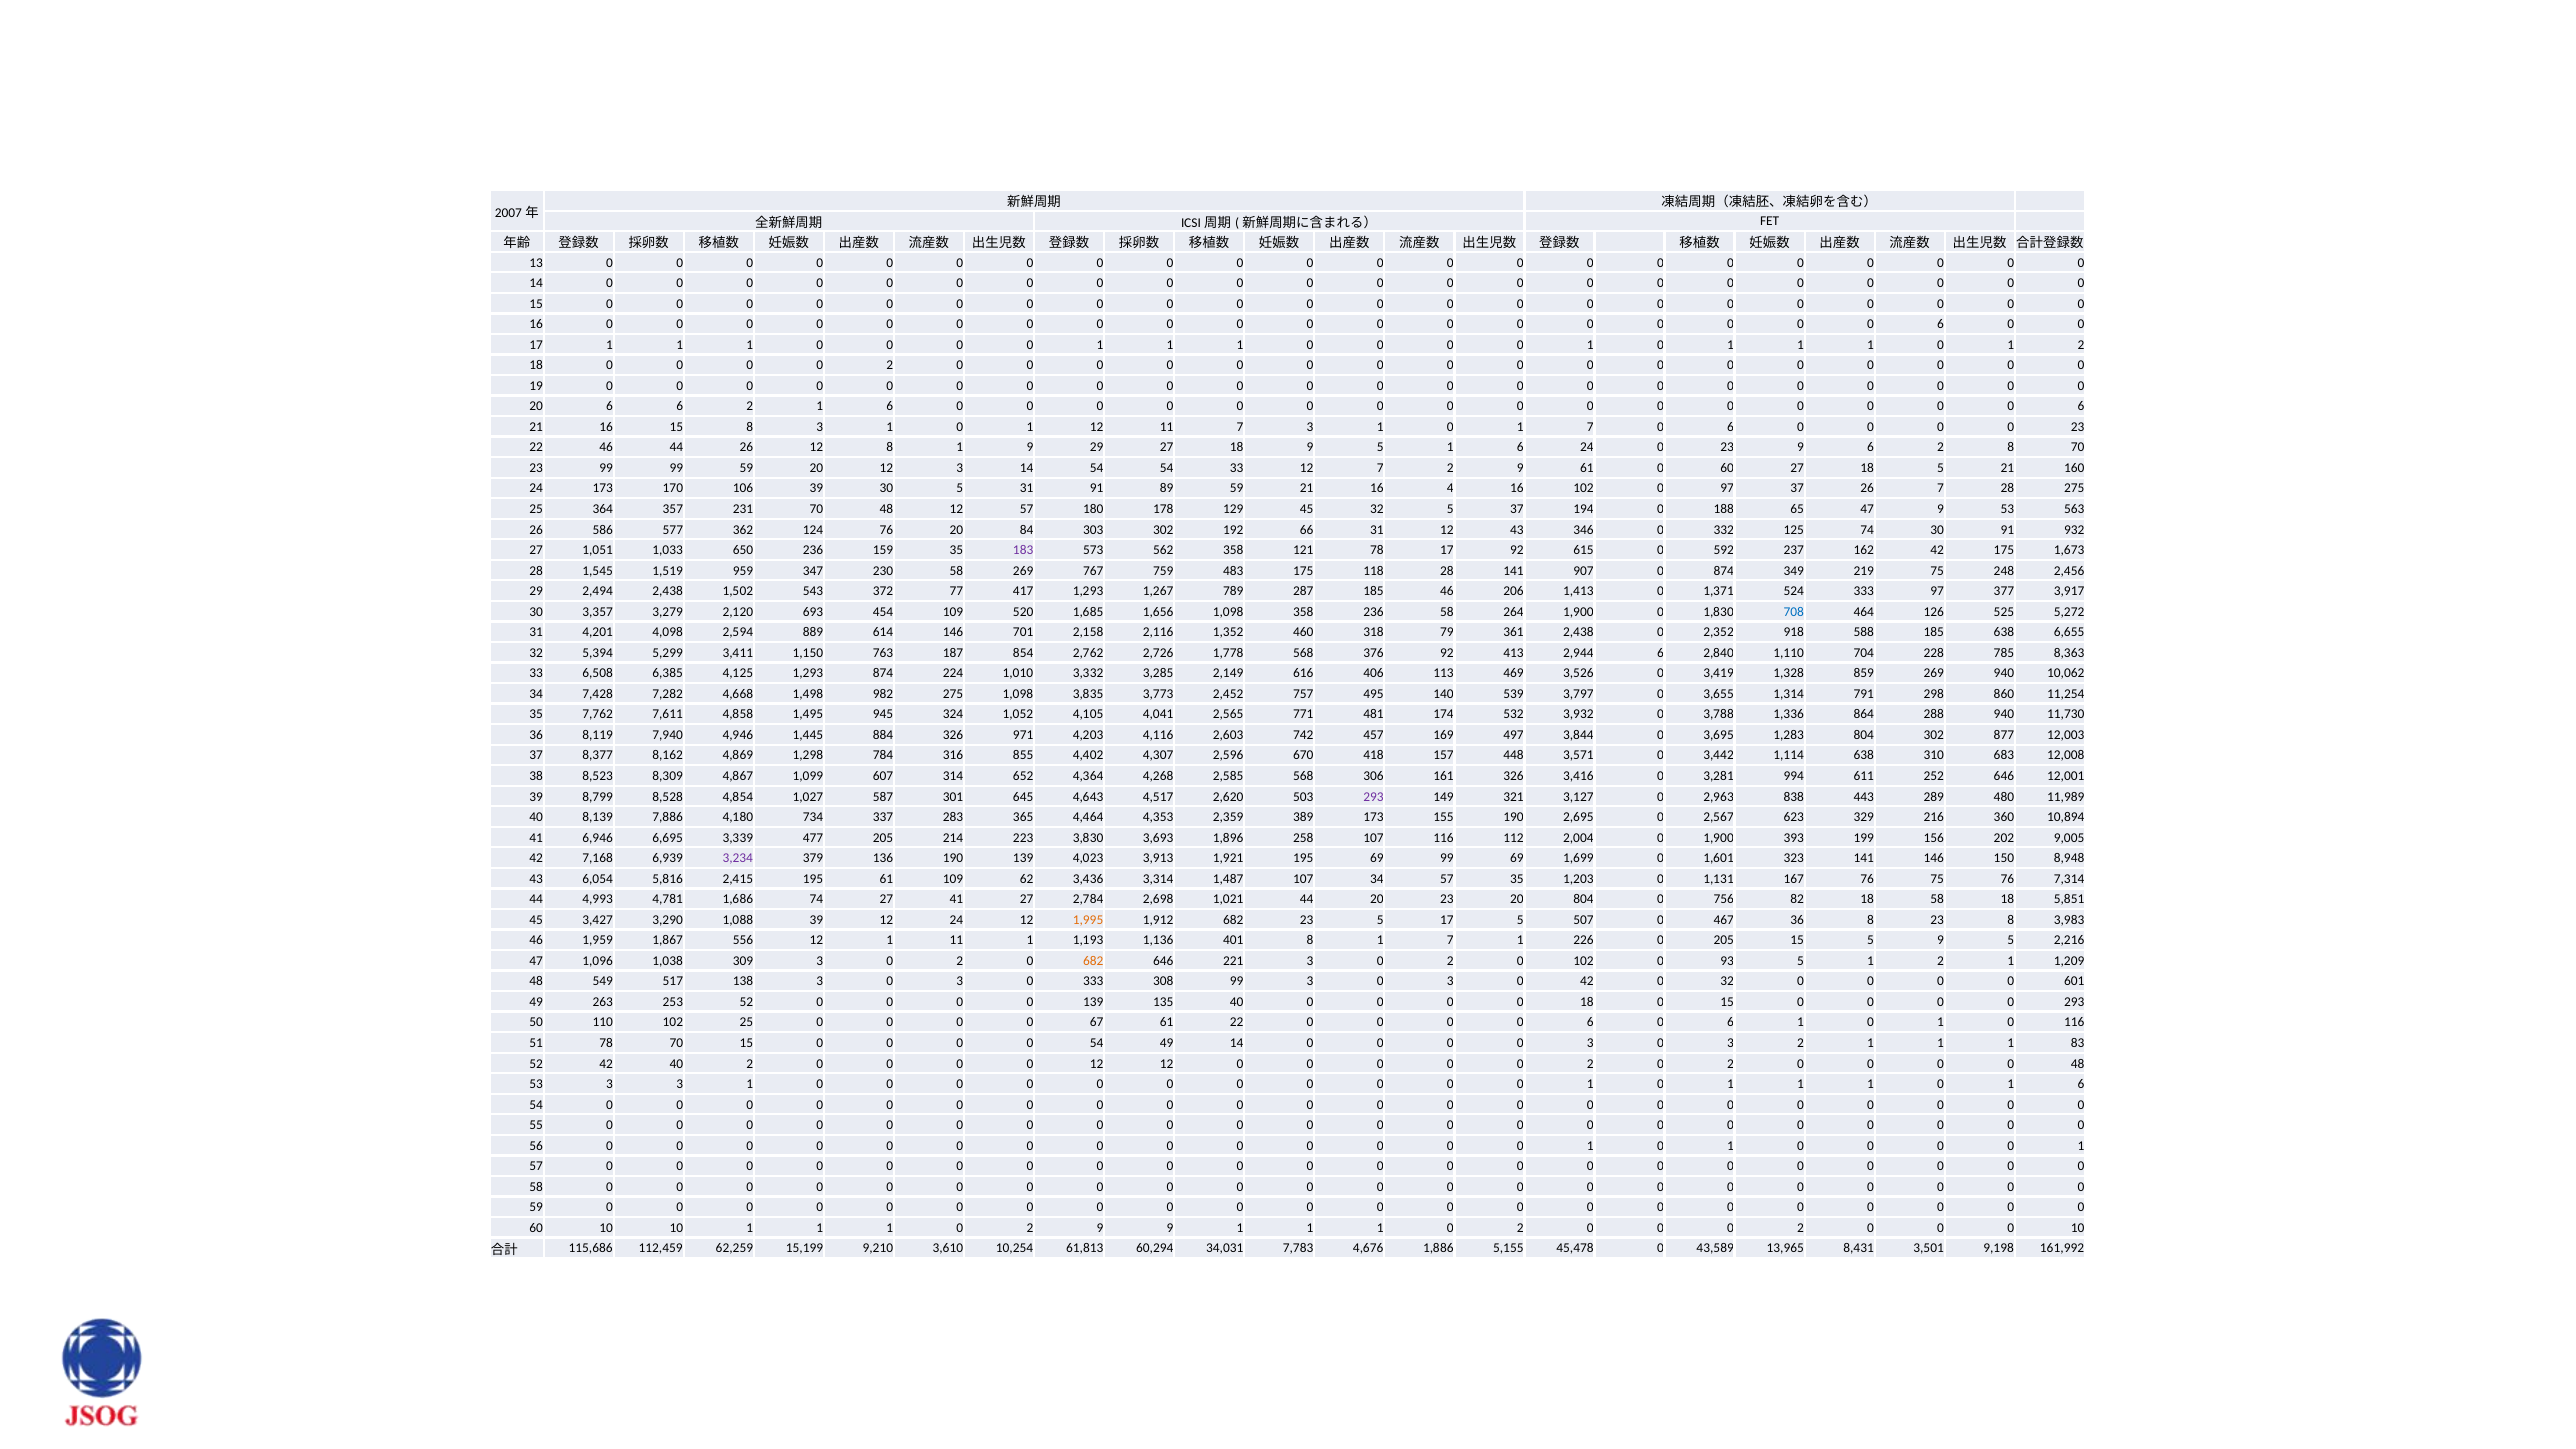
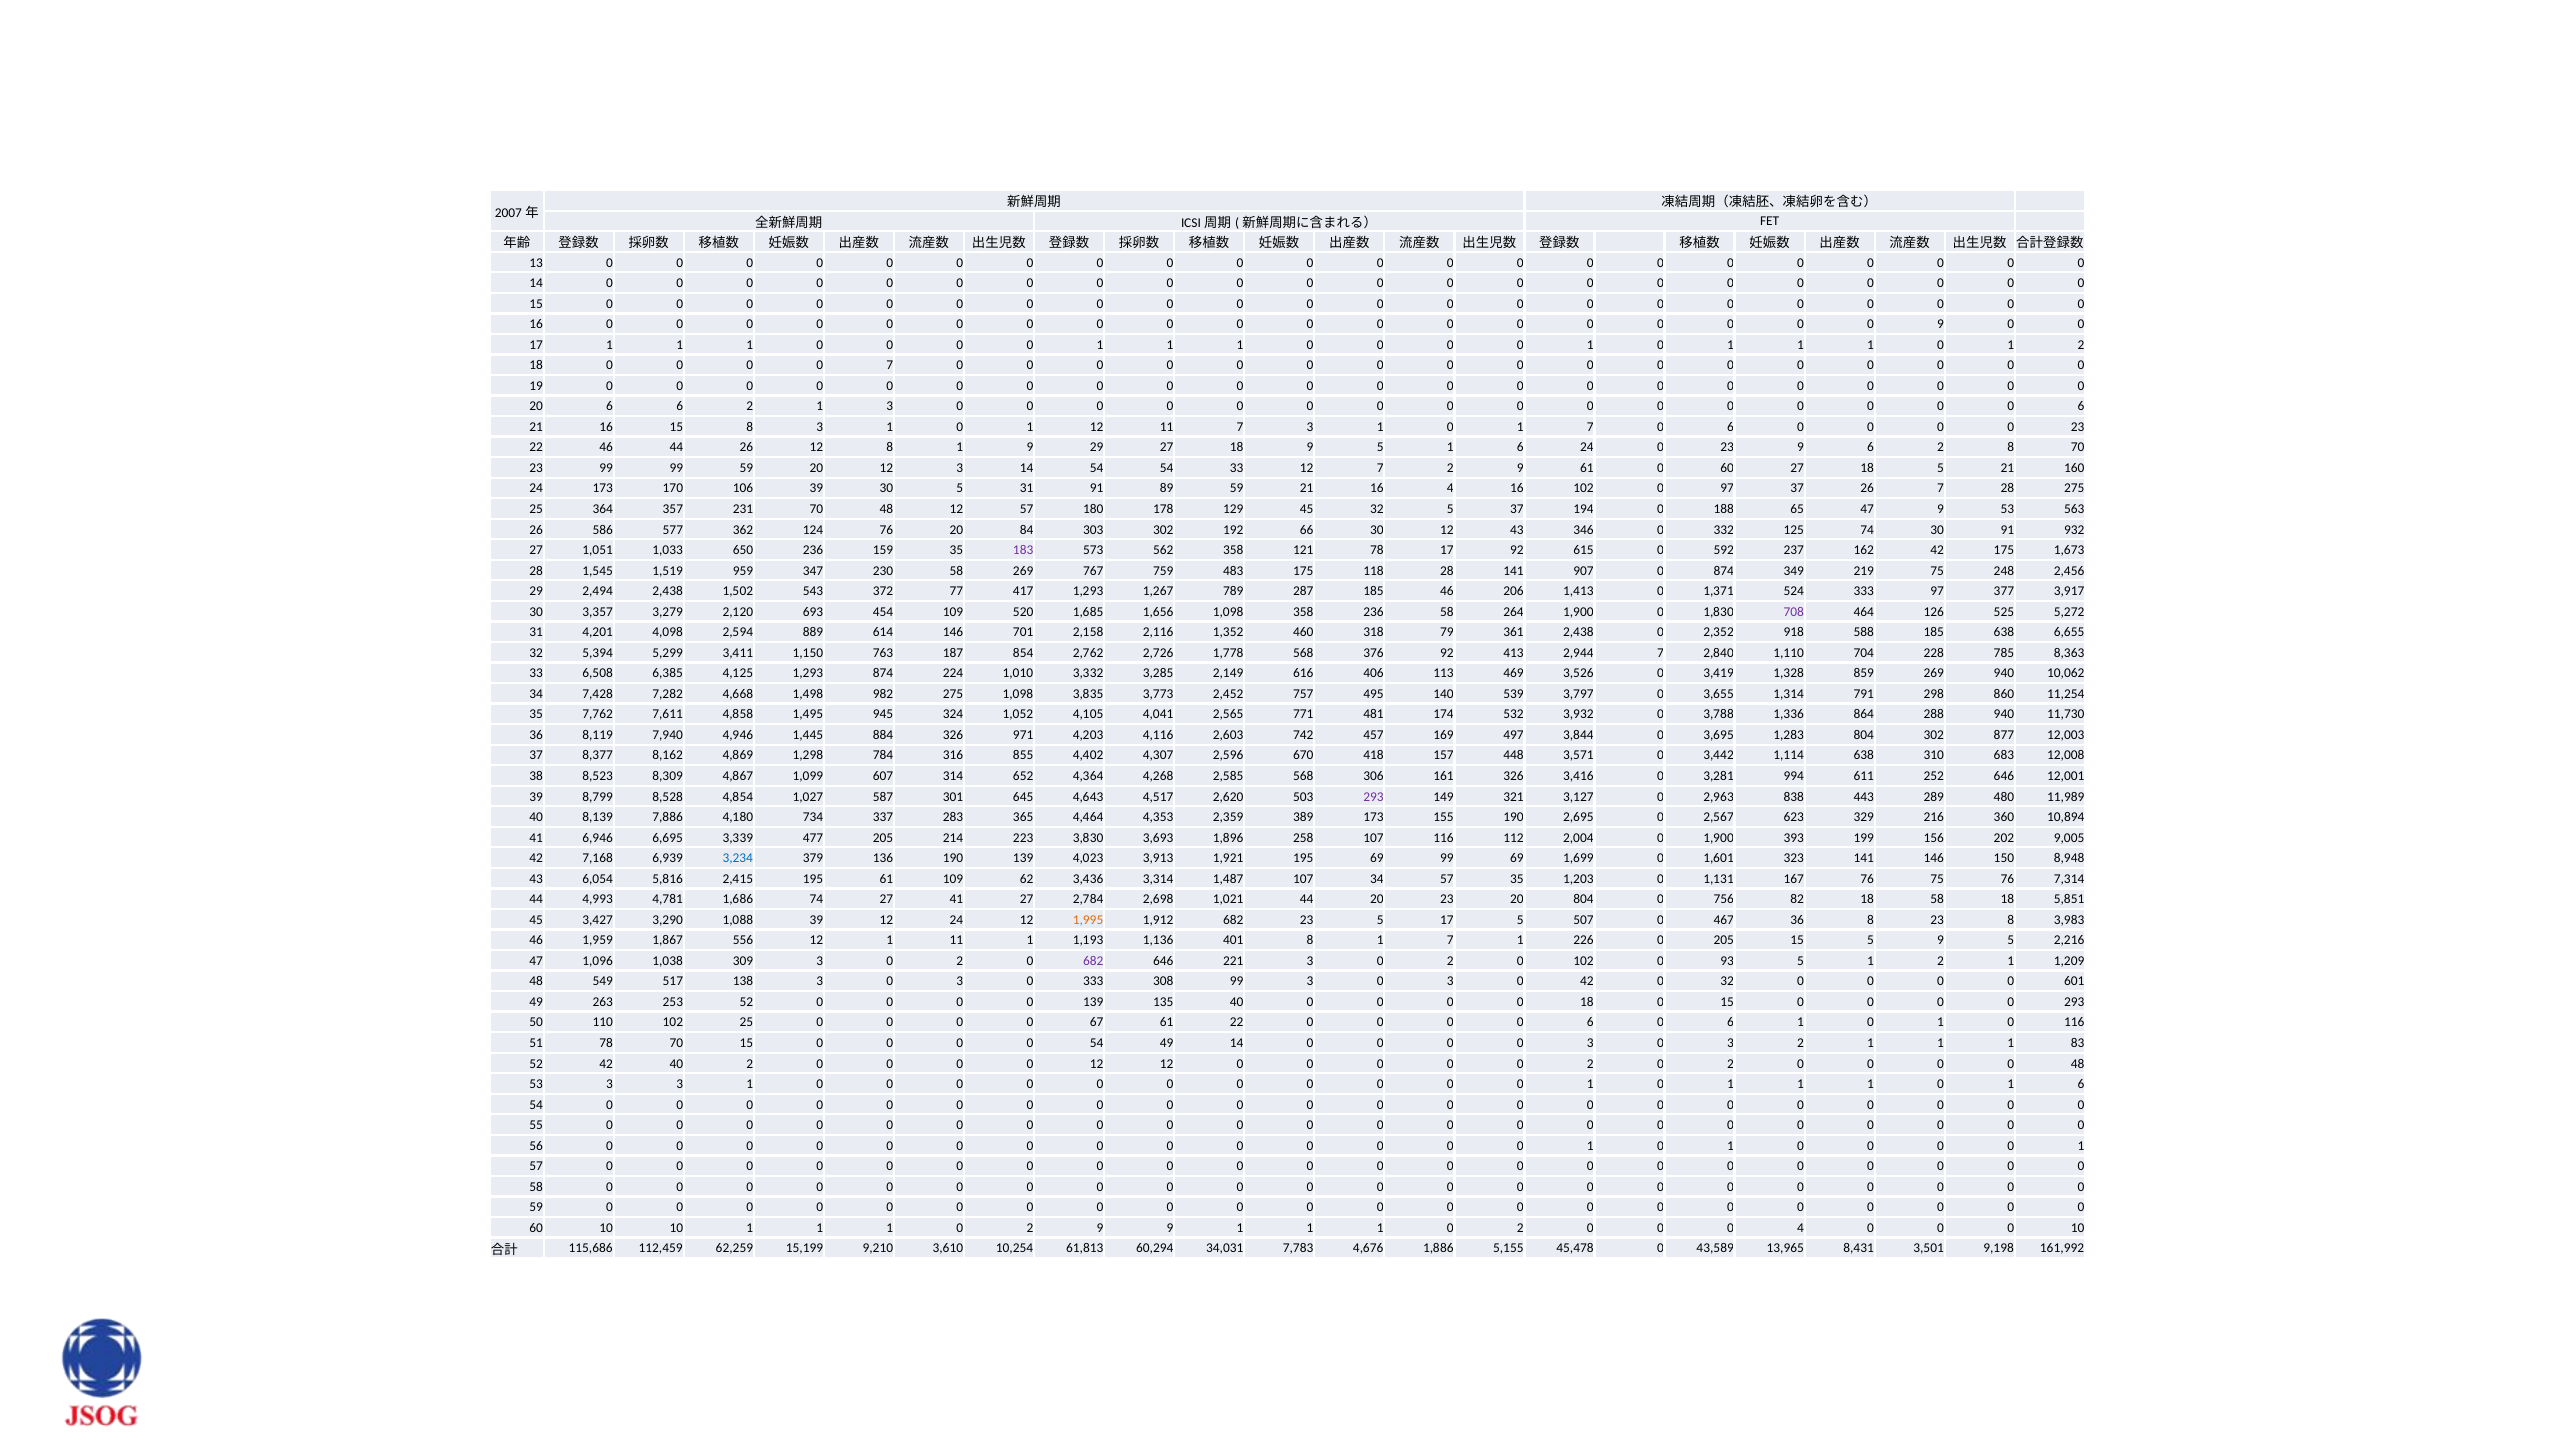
6: 6 -> 9 (1941, 324)
2: 2 -> 7 (890, 365)
2 1 6: 6 -> 3 (890, 406)
66 31: 31 -> 30 (1377, 530)
708 colour: blue -> purple (1794, 612)
2,944 6: 6 -> 7 (1660, 653)
3,234 colour: purple -> blue (738, 858)
682 colour: orange -> purple (1093, 961)
2: 2 -> 4 (1801, 1228)
